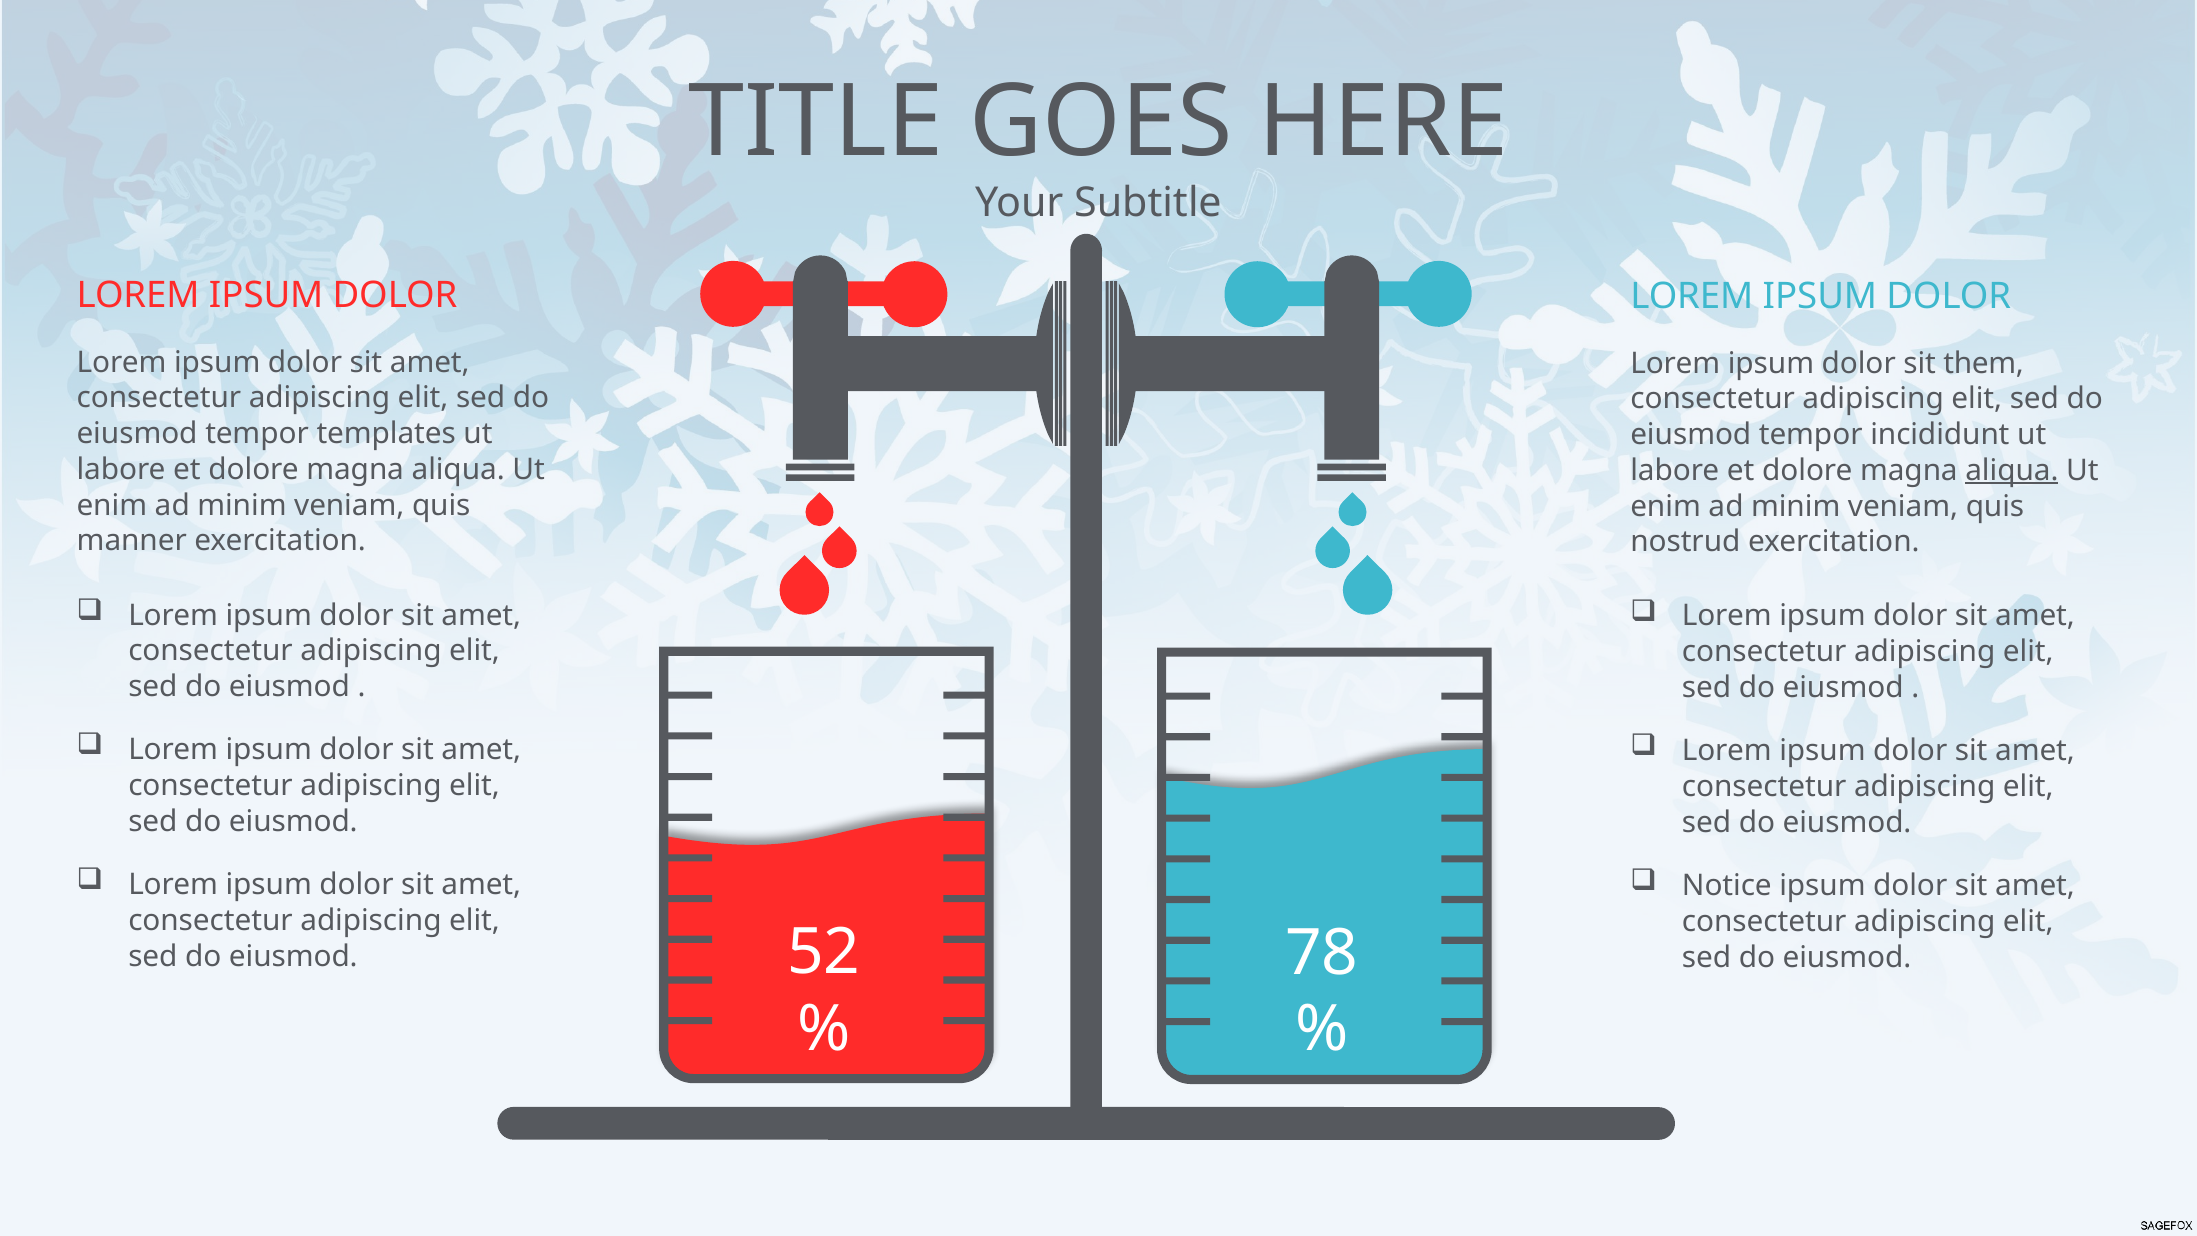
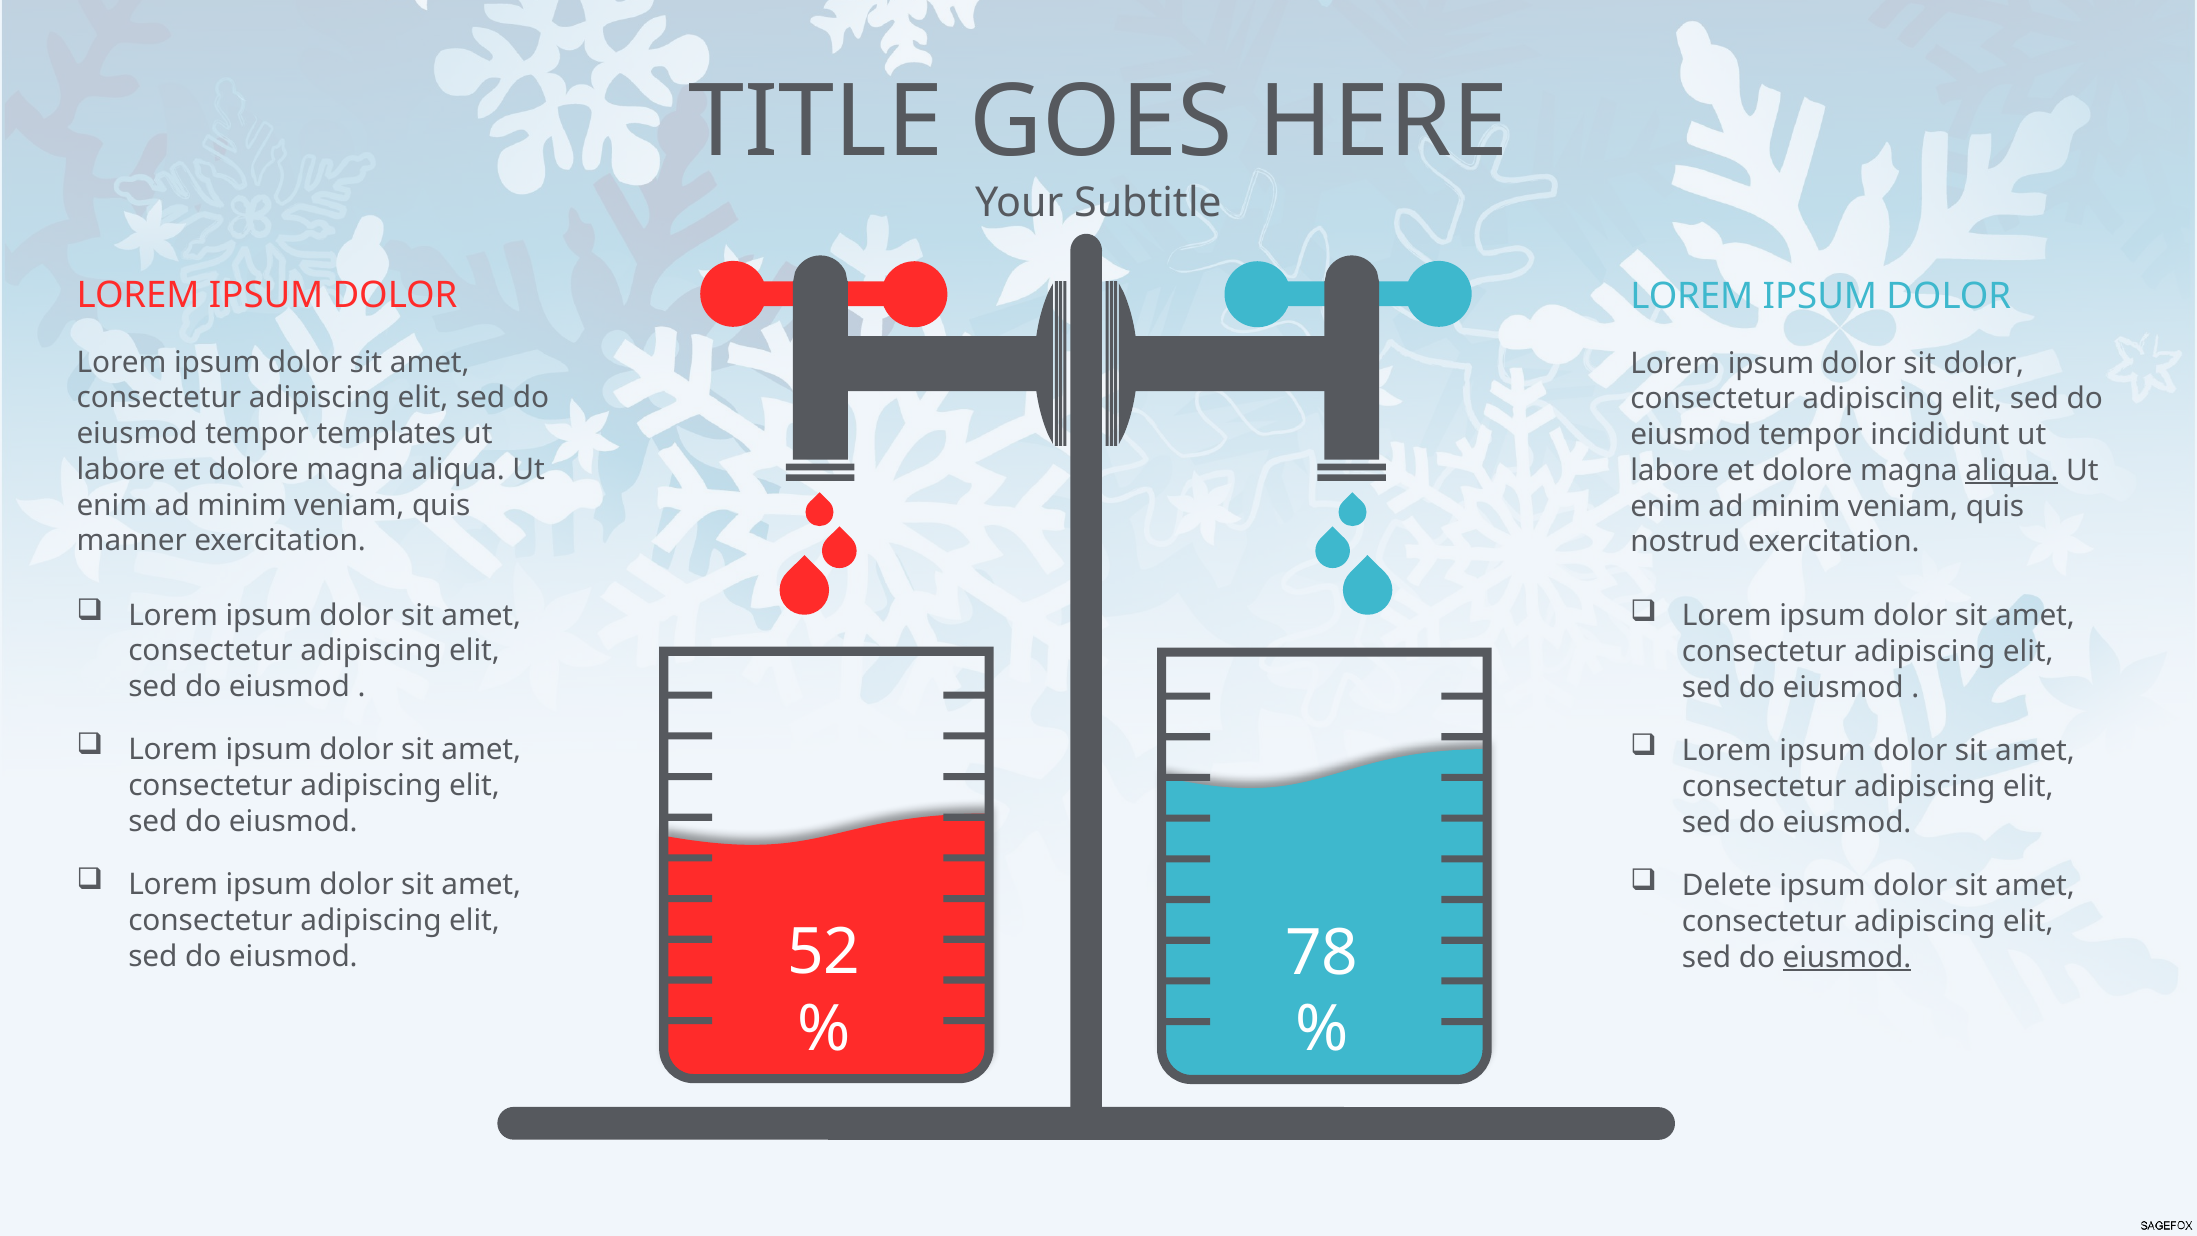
sit them: them -> dolor (1984, 363)
Notice: Notice -> Delete (1727, 886)
eiusmod underline: none -> present (1847, 957)
